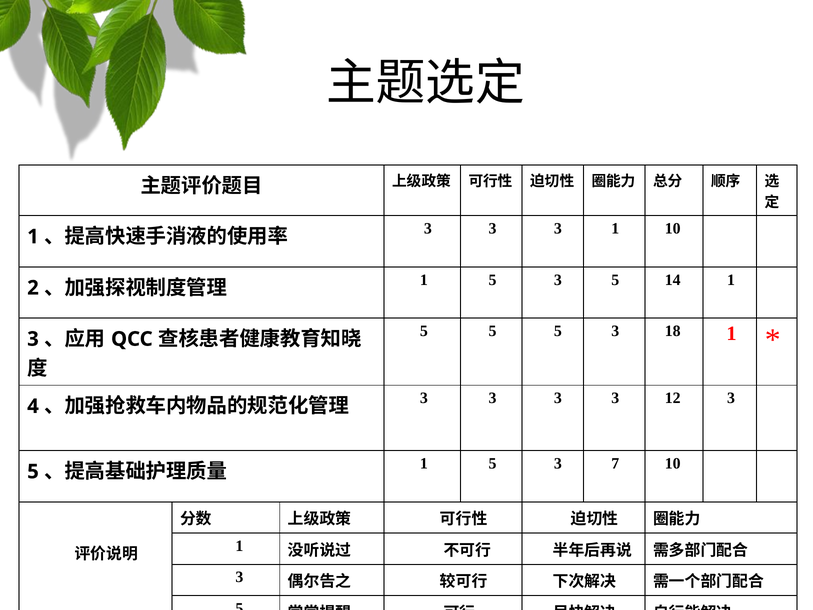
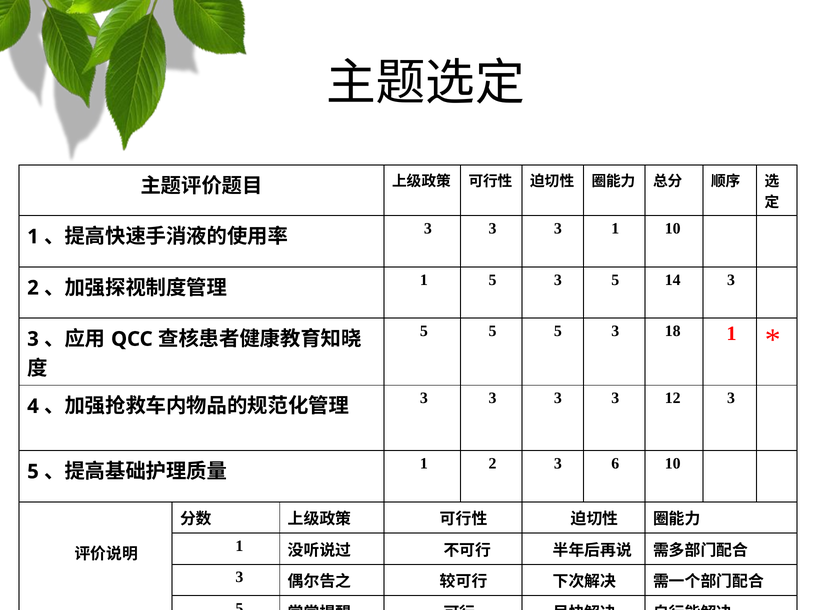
14 1: 1 -> 3 (731, 280)
5: 5 -> 2 (492, 463)
7: 7 -> 6 (615, 463)
